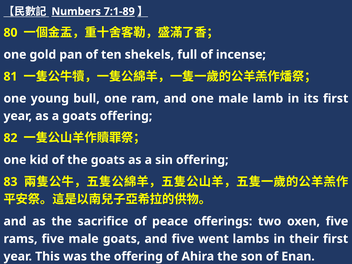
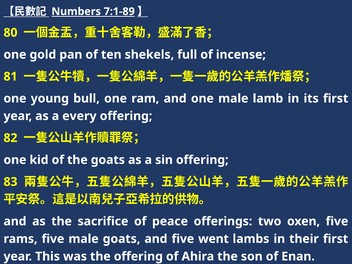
a goats: goats -> every (79, 116)
